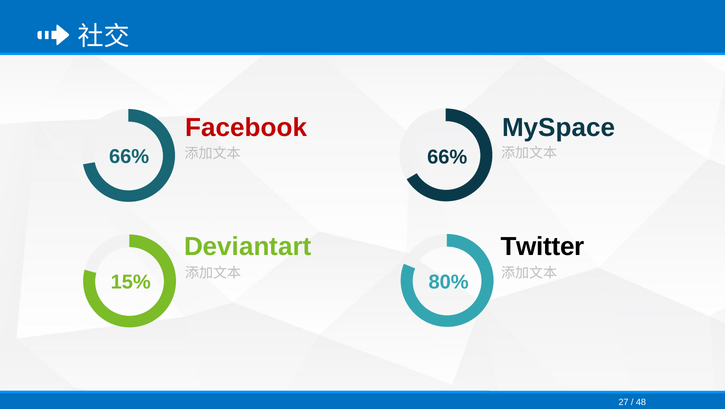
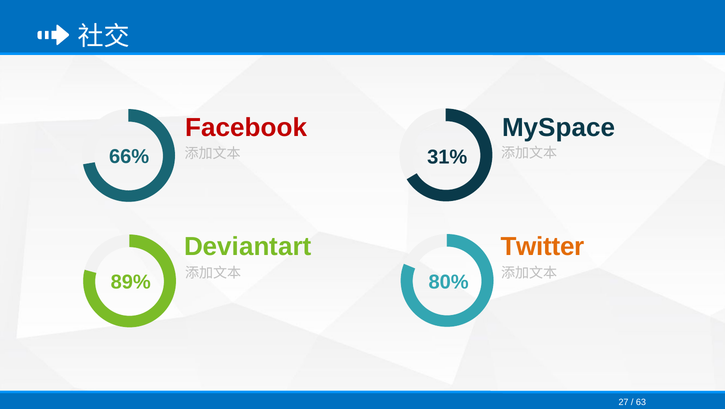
66%: 66% -> 31% (447, 157)
Twitter colour: black -> orange (543, 247)
15%: 15% -> 89% (131, 282)
48: 48 -> 63 (641, 402)
